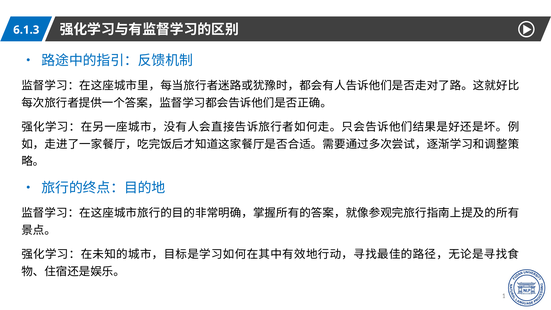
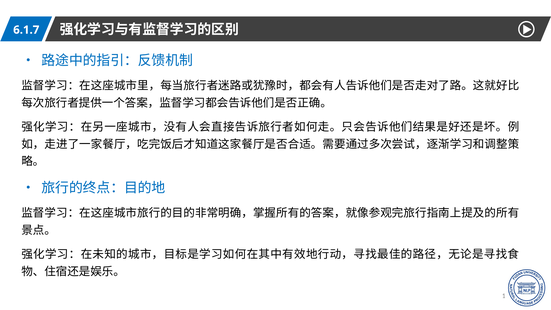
6.1.3: 6.1.3 -> 6.1.7 (26, 30)
